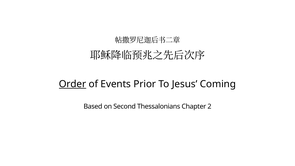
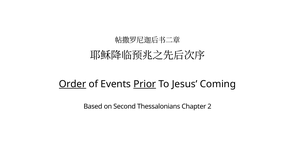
Prior underline: none -> present (145, 84)
